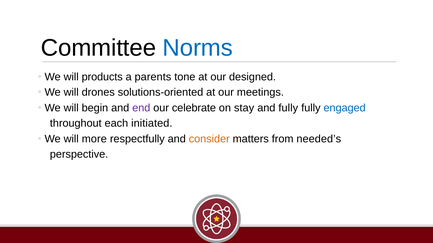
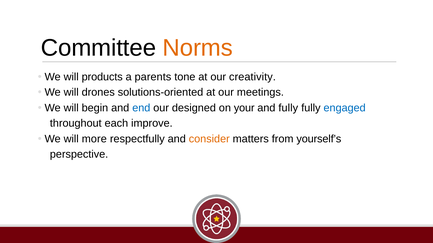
Norms colour: blue -> orange (198, 48)
designed: designed -> creativity (252, 77)
end colour: purple -> blue (141, 108)
celebrate: celebrate -> designed (194, 108)
stay: stay -> your (244, 108)
initiated: initiated -> improve (152, 124)
needed’s: needed’s -> yourself’s (319, 139)
